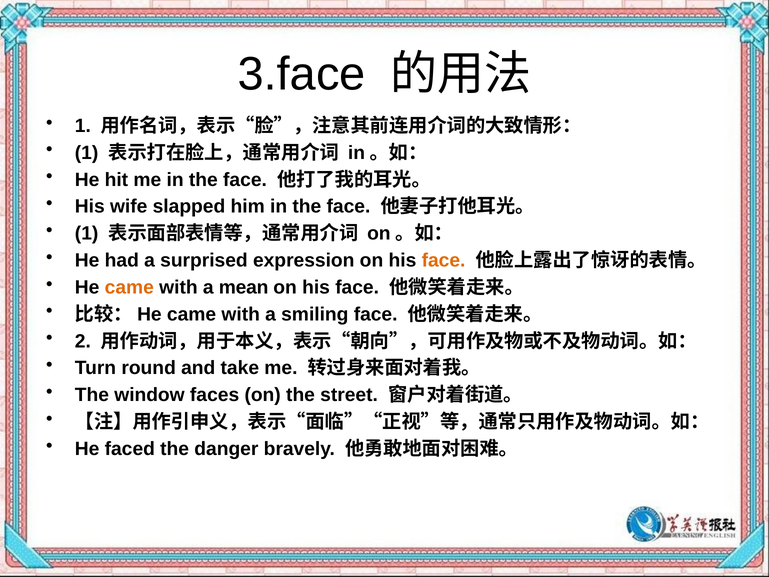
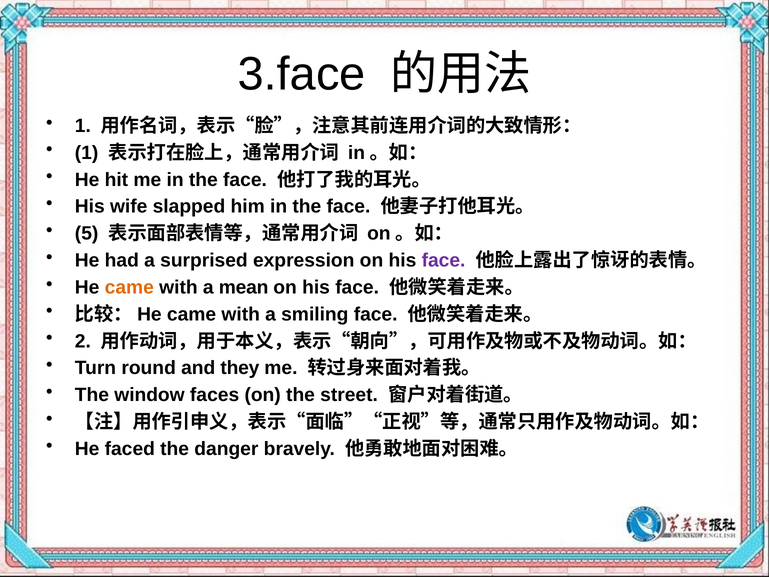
1: 1 -> 5 (87, 233)
face colour: orange -> purple (444, 260)
take: take -> they (240, 368)
